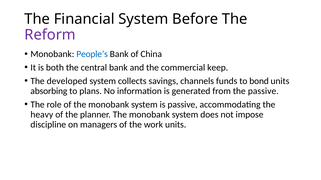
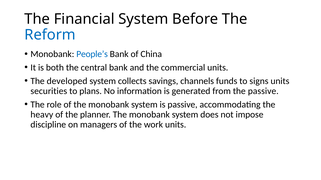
Reform colour: purple -> blue (50, 35)
commercial keep: keep -> units (218, 68)
bond: bond -> signs (259, 81)
absorbing: absorbing -> securities (49, 91)
